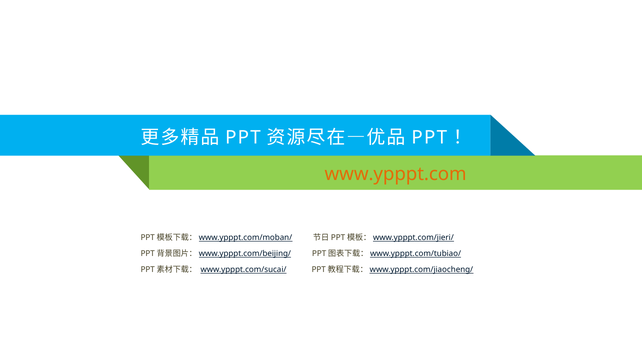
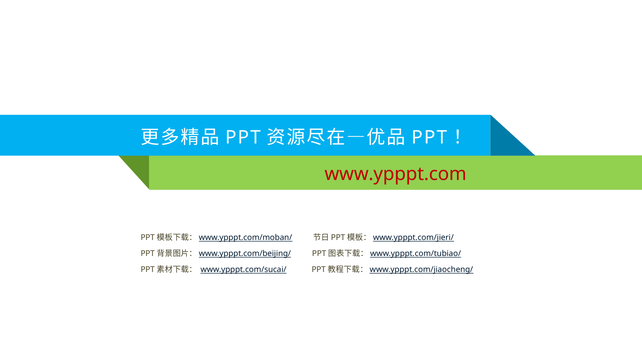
www.ypppt.com colour: orange -> red (396, 174)
